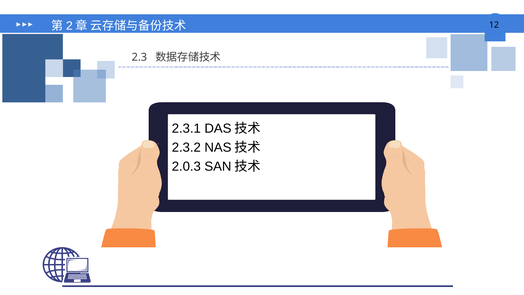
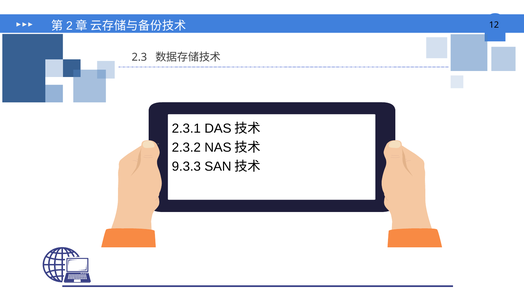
2.0.3: 2.0.3 -> 9.3.3 (186, 166)
